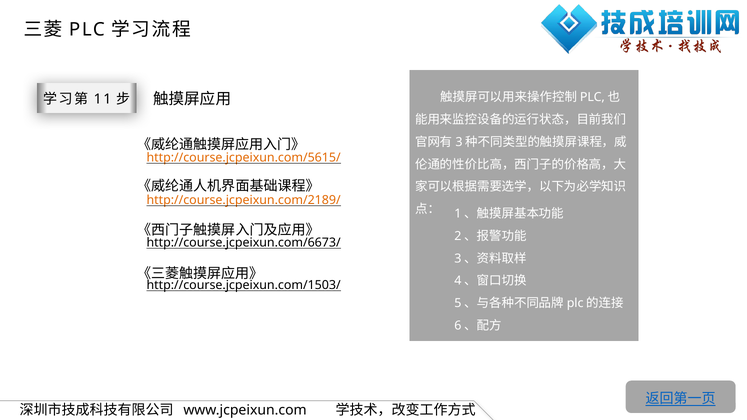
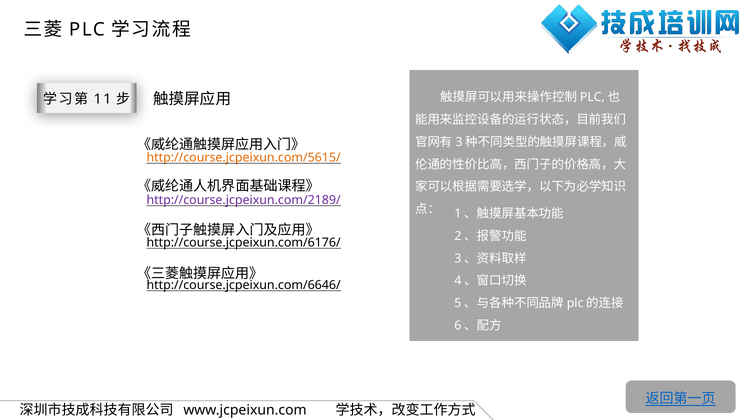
http://course.jcpeixun.com/2189/ colour: orange -> purple (244, 200)
http://course.jcpeixun.com/6673/: http://course.jcpeixun.com/6673/ -> http://course.jcpeixun.com/6176/ (244, 243)
http://course.jcpeixun.com/1503/: http://course.jcpeixun.com/1503/ -> http://course.jcpeixun.com/6646/ (244, 285)
